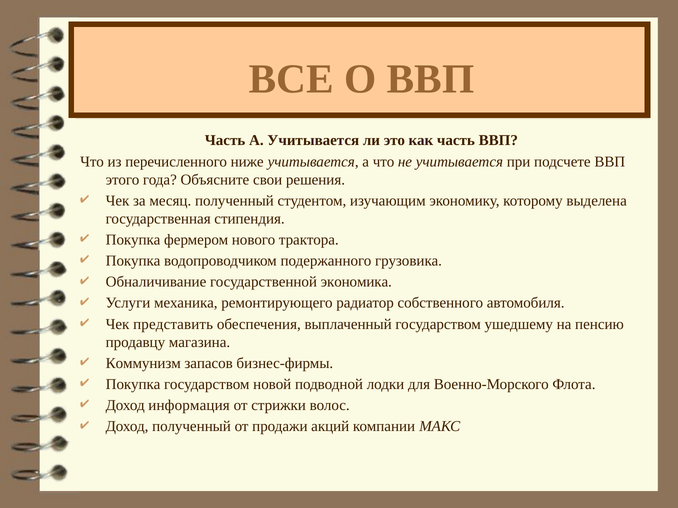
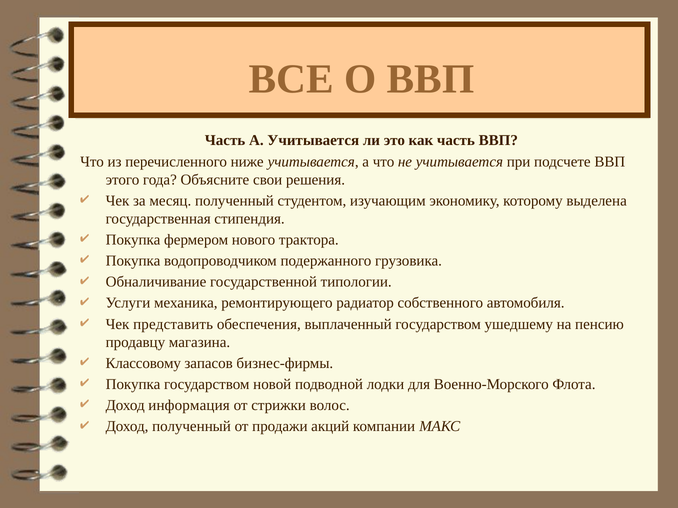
экономика: экономика -> типологии (356, 282)
Коммунизм: Коммунизм -> Классовому (143, 364)
